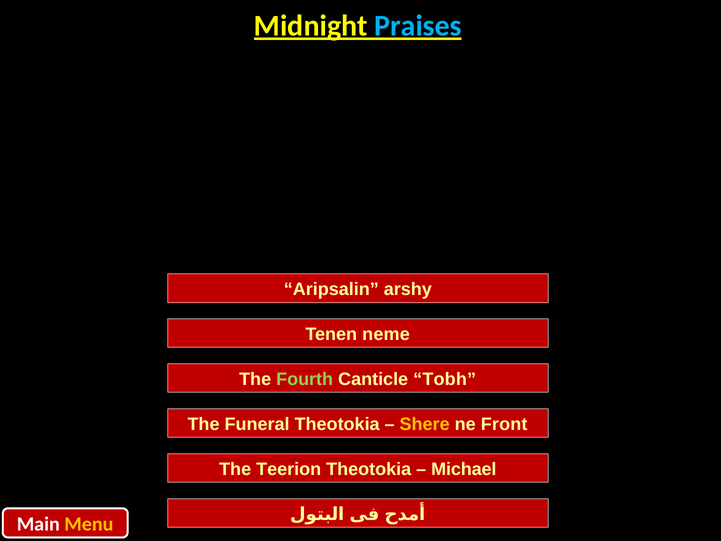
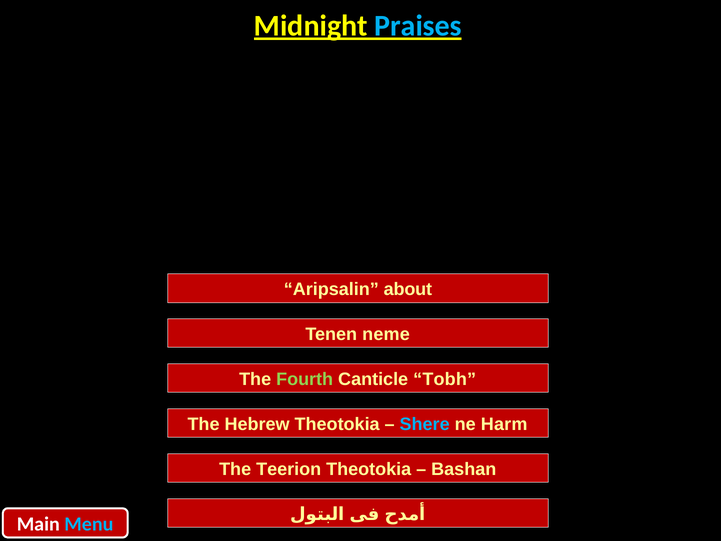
arshy: arshy -> about (408, 289)
Funeral: Funeral -> Hebrew (257, 424)
Shere colour: yellow -> light blue (425, 424)
Front: Front -> Harm (504, 424)
Michael: Michael -> Bashan (464, 469)
Menu colour: yellow -> light blue (89, 524)
